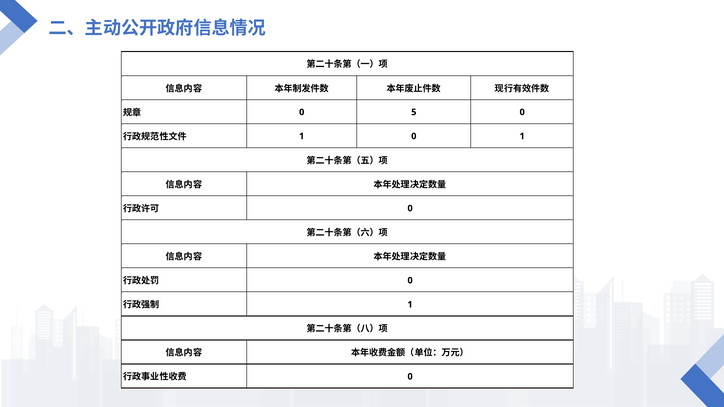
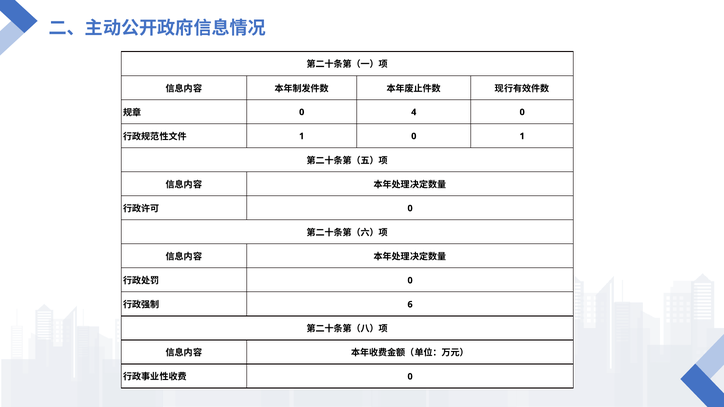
5: 5 -> 4 (414, 112)
1: 1 -> 6 (410, 305)
